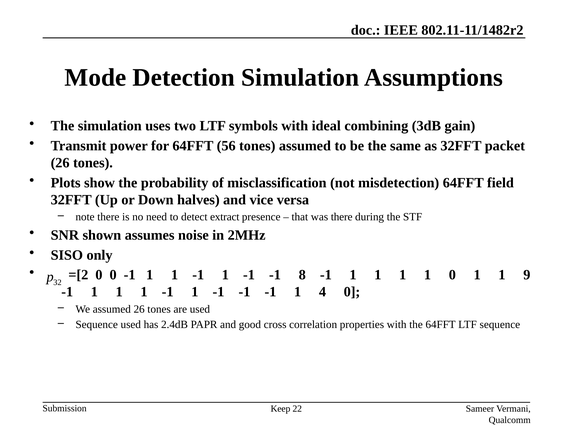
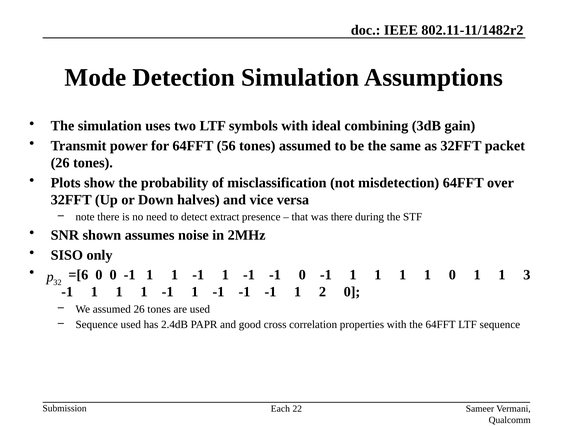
field: field -> over (500, 183)
=[2: =[2 -> =[6 (78, 275)
-1 8: 8 -> 0 (302, 275)
9: 9 -> 3 (527, 275)
4: 4 -> 2 (322, 292)
Keep: Keep -> Each (280, 409)
